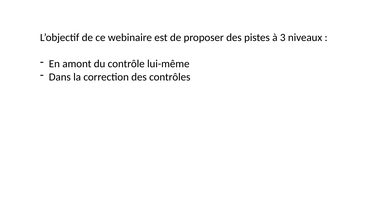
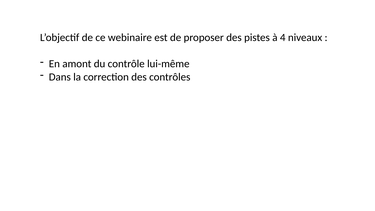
3: 3 -> 4 (283, 37)
